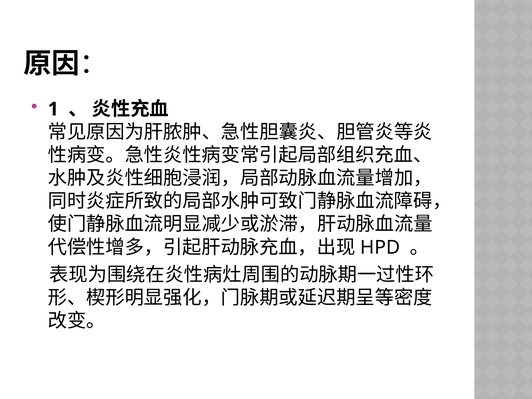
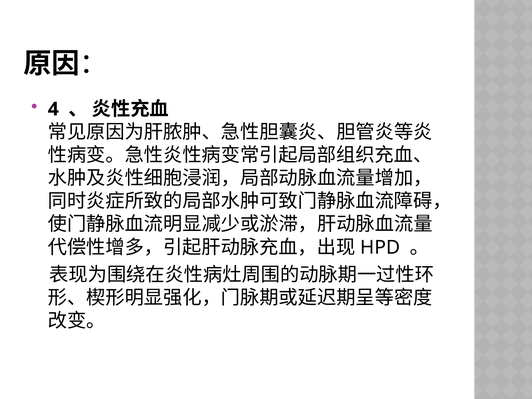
1: 1 -> 4 (53, 109)
